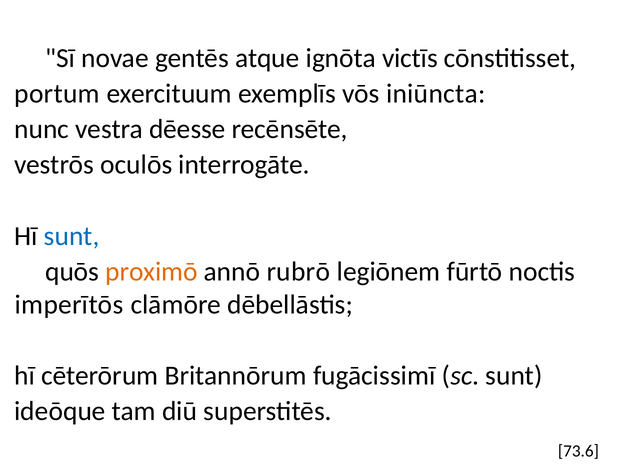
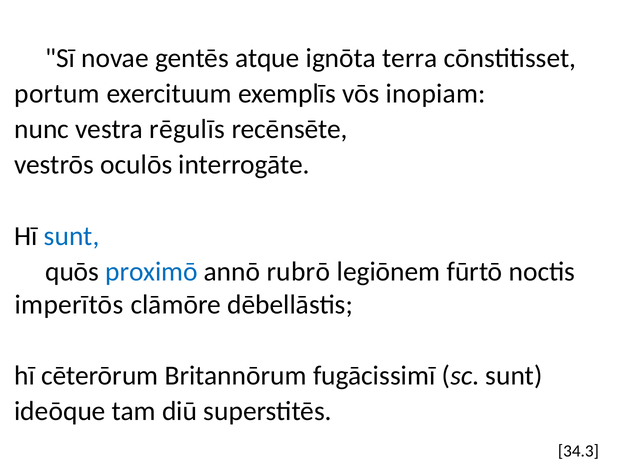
victīs: victīs -> terra (410, 58)
iniūncta: iniūncta -> inopiam (436, 93)
dēesse: dēesse -> rēgulīs (187, 129)
proximō colour: orange -> blue (152, 271)
73.6: 73.6 -> 34.3 (578, 451)
